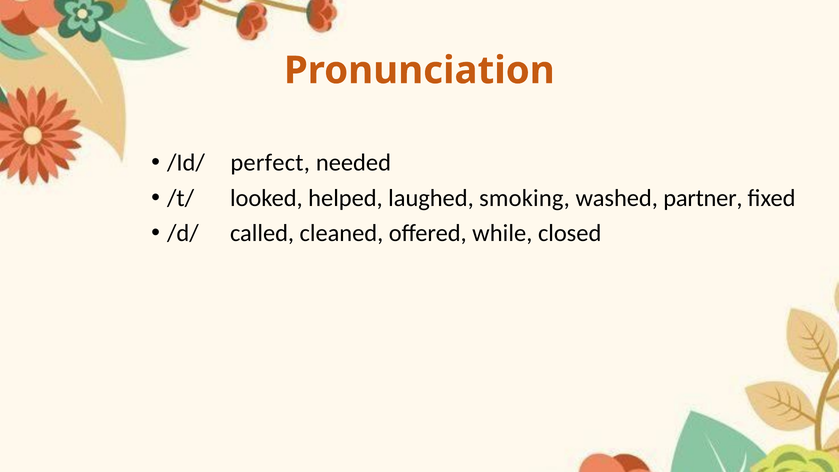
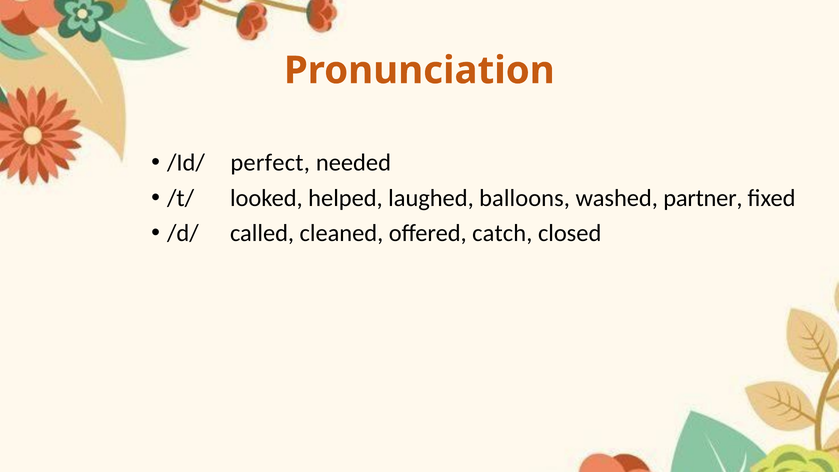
smoking: smoking -> balloons (525, 198)
while: while -> catch (502, 233)
